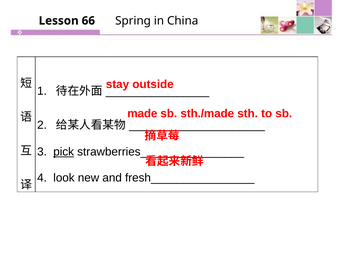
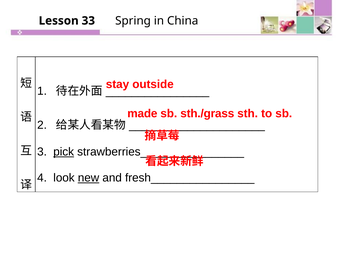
66: 66 -> 33 (88, 21)
sth./made: sth./made -> sth./grass (207, 113)
new underline: none -> present (89, 178)
